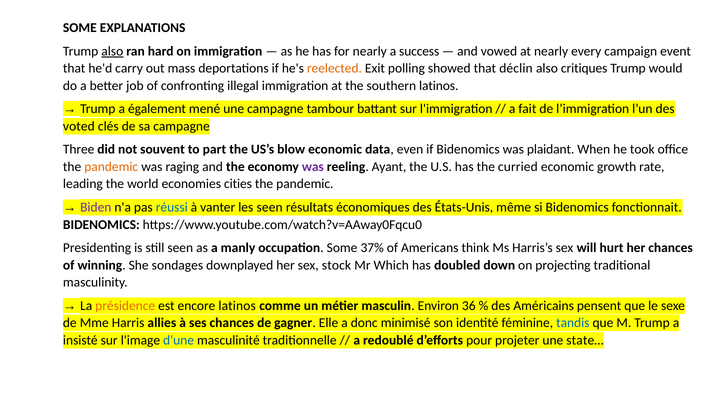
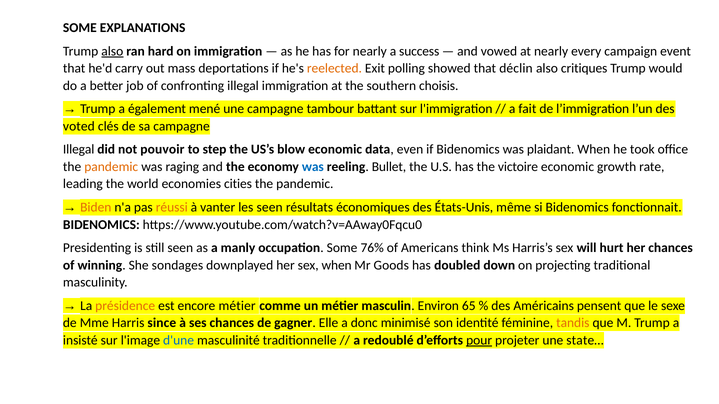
southern latinos: latinos -> choisis (439, 86)
Three: Three -> Illegal (79, 150)
souvent: souvent -> pouvoir (162, 150)
part: part -> step (215, 150)
was colour: purple -> blue (313, 167)
Ayant: Ayant -> Bullet (389, 167)
curried: curried -> victoire (518, 167)
Biden colour: purple -> orange (96, 208)
réussi colour: blue -> orange (172, 208)
37%: 37% -> 76% (372, 248)
sex stock: stock -> when (337, 265)
Which: Which -> Goods (391, 265)
encore latinos: latinos -> métier (237, 306)
36: 36 -> 65 (469, 306)
allies: allies -> since (162, 323)
tandis colour: blue -> orange (573, 323)
pour underline: none -> present (479, 341)
